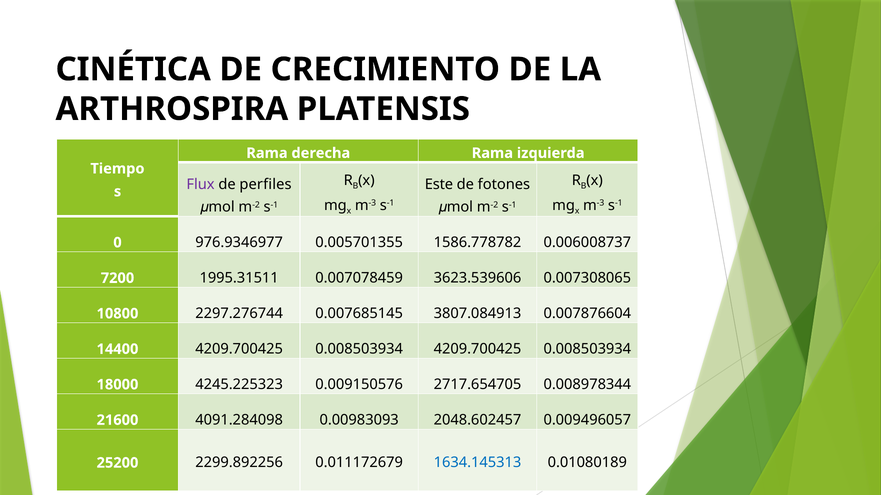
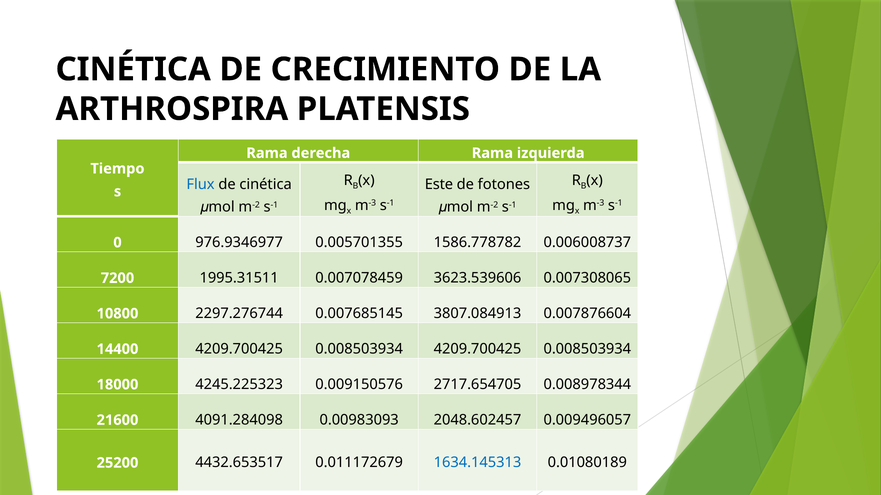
Flux colour: purple -> blue (201, 184)
de perfiles: perfiles -> cinética (266, 184)
2299.892256: 2299.892256 -> 4432.653517 (239, 463)
